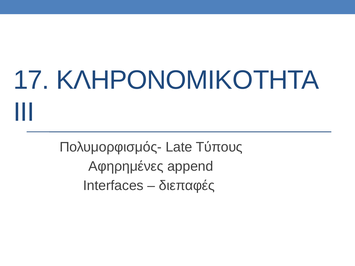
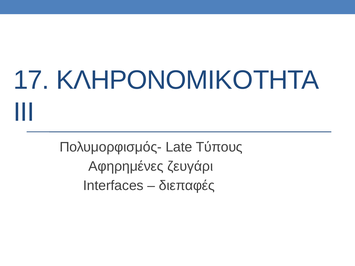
append: append -> ζευγάρι (190, 166)
